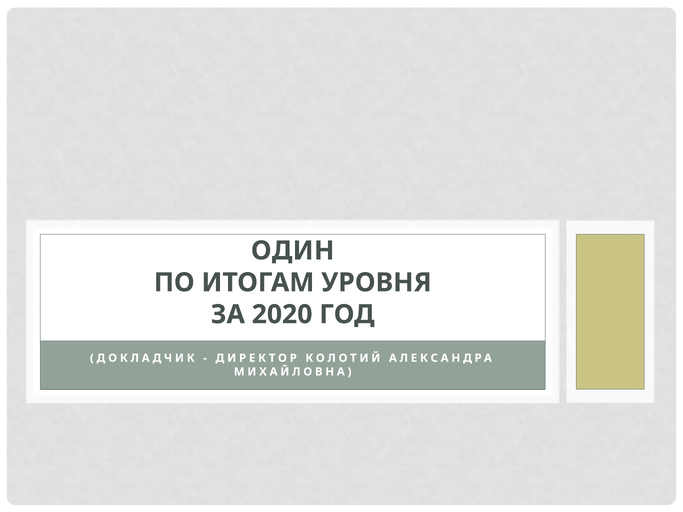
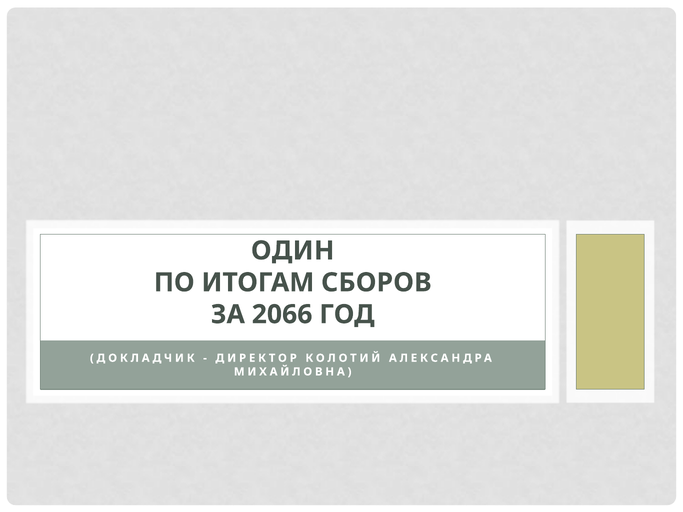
УРОВНЯ: УРОВНЯ -> СБОРОВ (376, 283)
2020: 2020 -> 2066 (282, 315)
